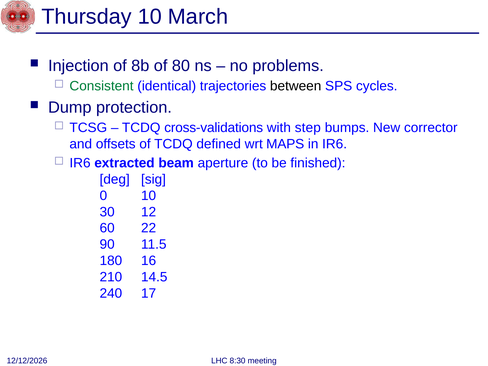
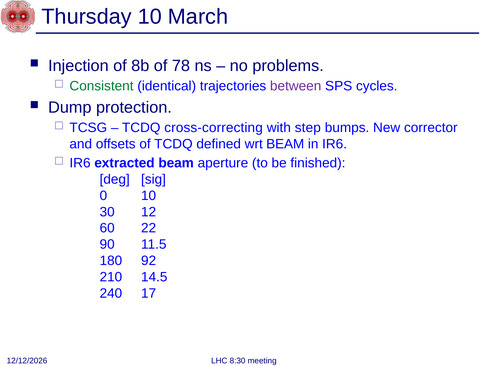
80: 80 -> 78 (181, 66)
between colour: black -> purple (296, 86)
cross-validations: cross-validations -> cross-correcting (214, 128)
wrt MAPS: MAPS -> BEAM (285, 144)
16: 16 -> 92 (149, 261)
